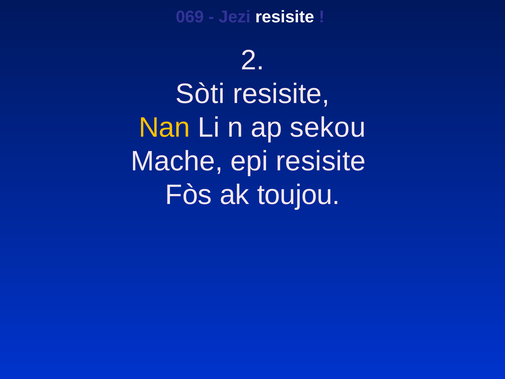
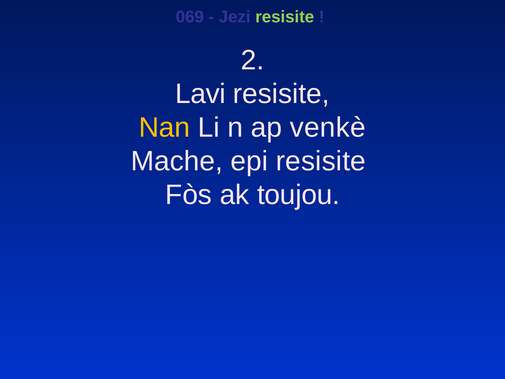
resisite colour: white -> light green (285, 17)
Sòti: Sòti -> Lavi (200, 94)
sekou: sekou -> venkè (328, 127)
